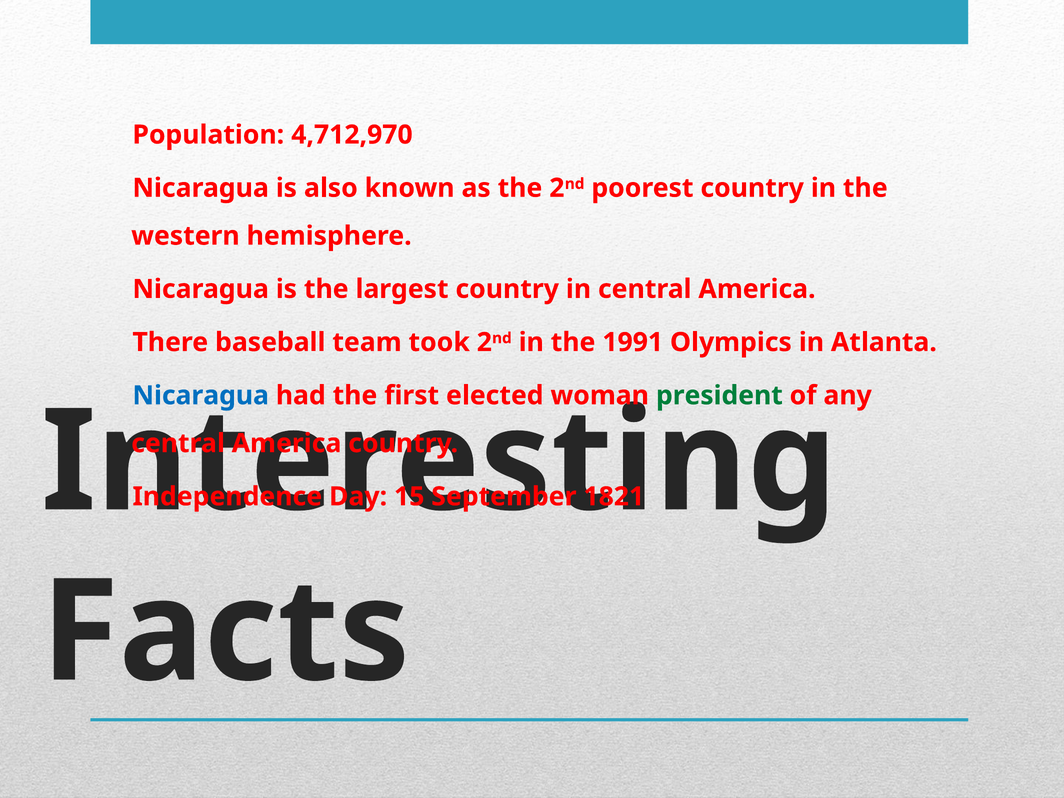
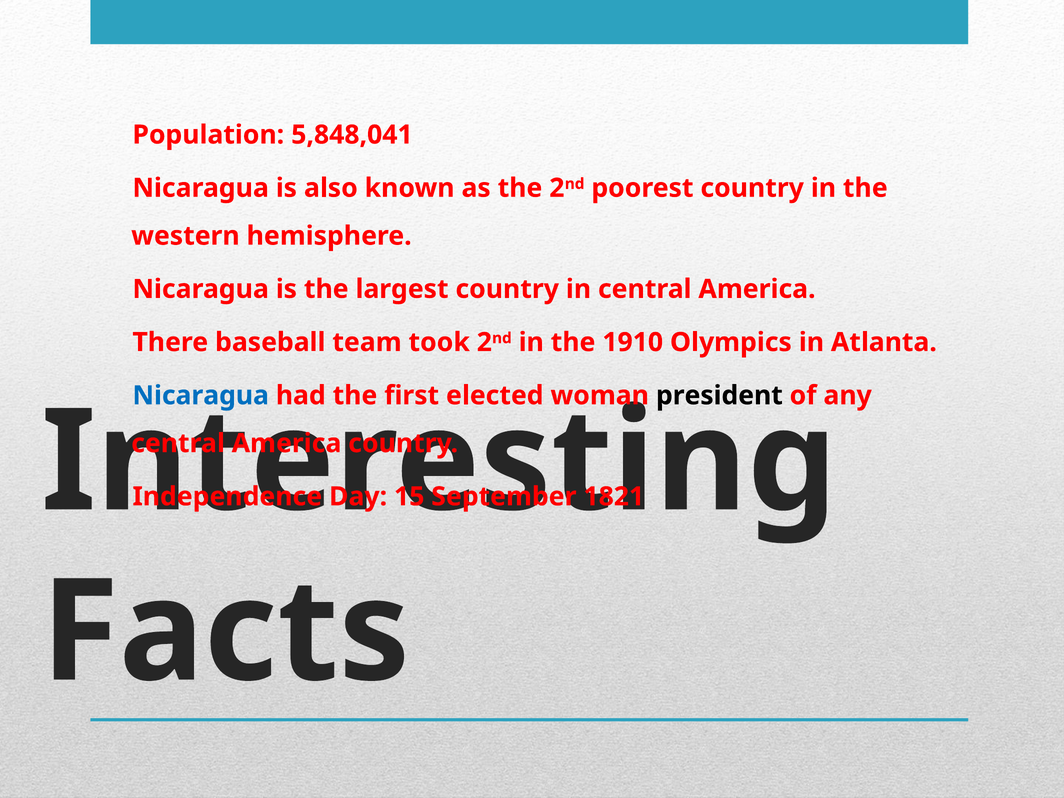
4,712,970: 4,712,970 -> 5,848,041 (352, 135)
1991: 1991 -> 1910 (633, 342)
president colour: green -> black (719, 396)
